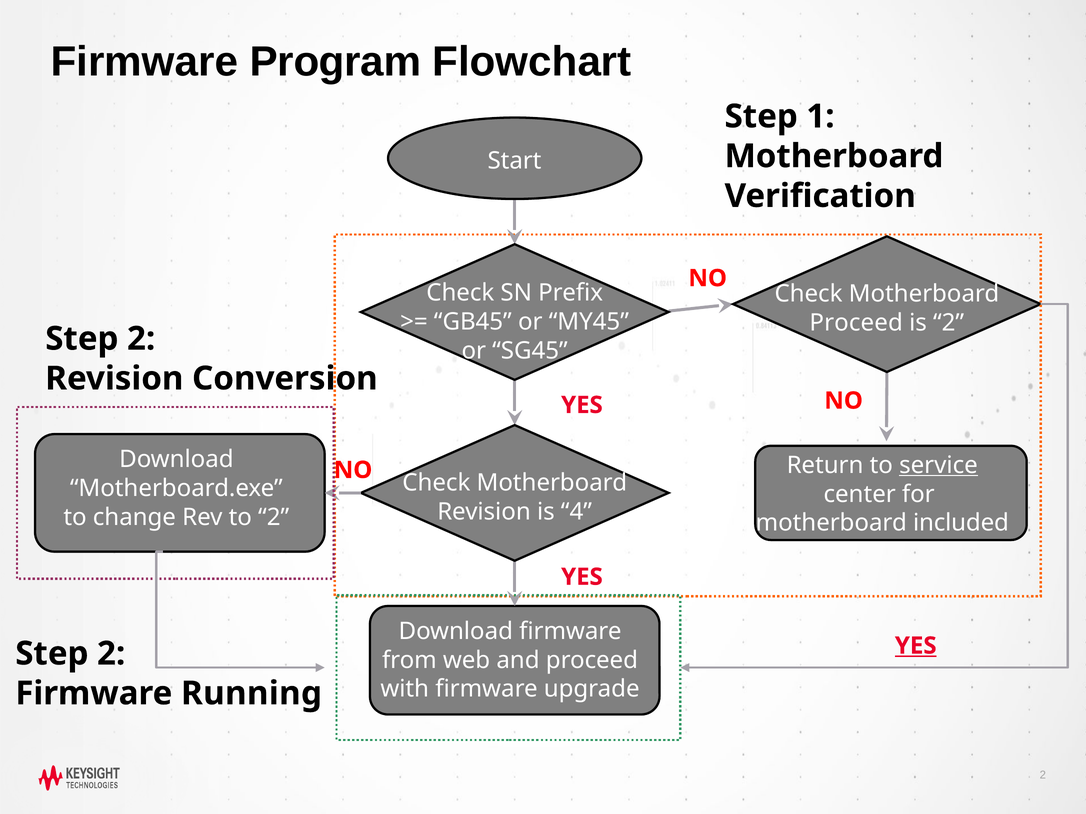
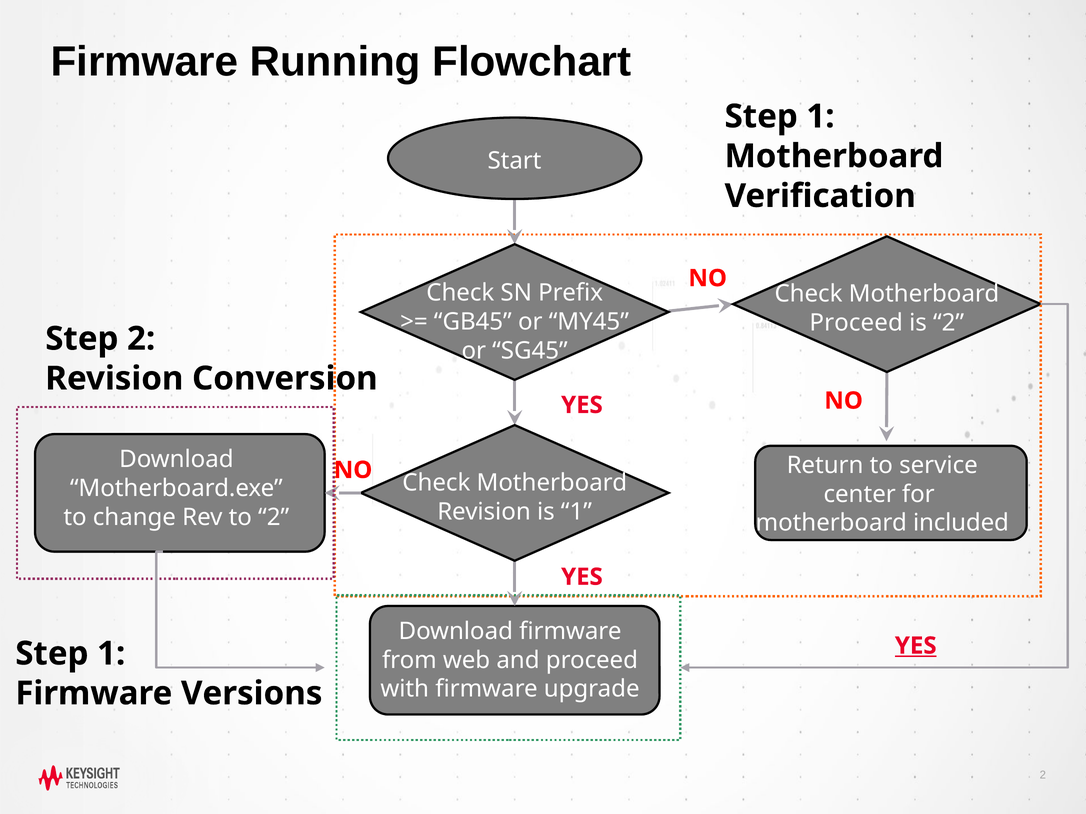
Program: Program -> Running (335, 62)
service underline: present -> none (938, 465)
is 4: 4 -> 1 (576, 512)
2: 2 -> 1 (111, 654)
Running: Running -> Versions (252, 694)
